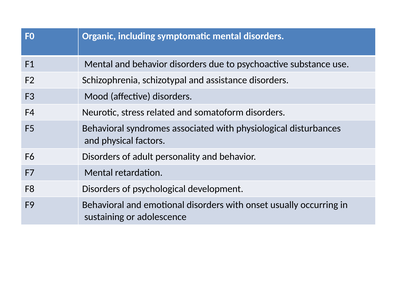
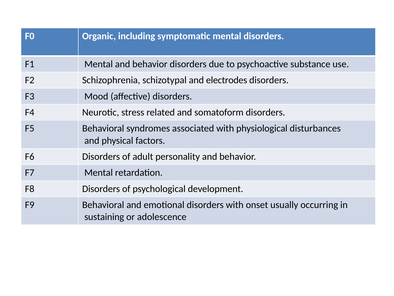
assistance: assistance -> electrodes (227, 80)
